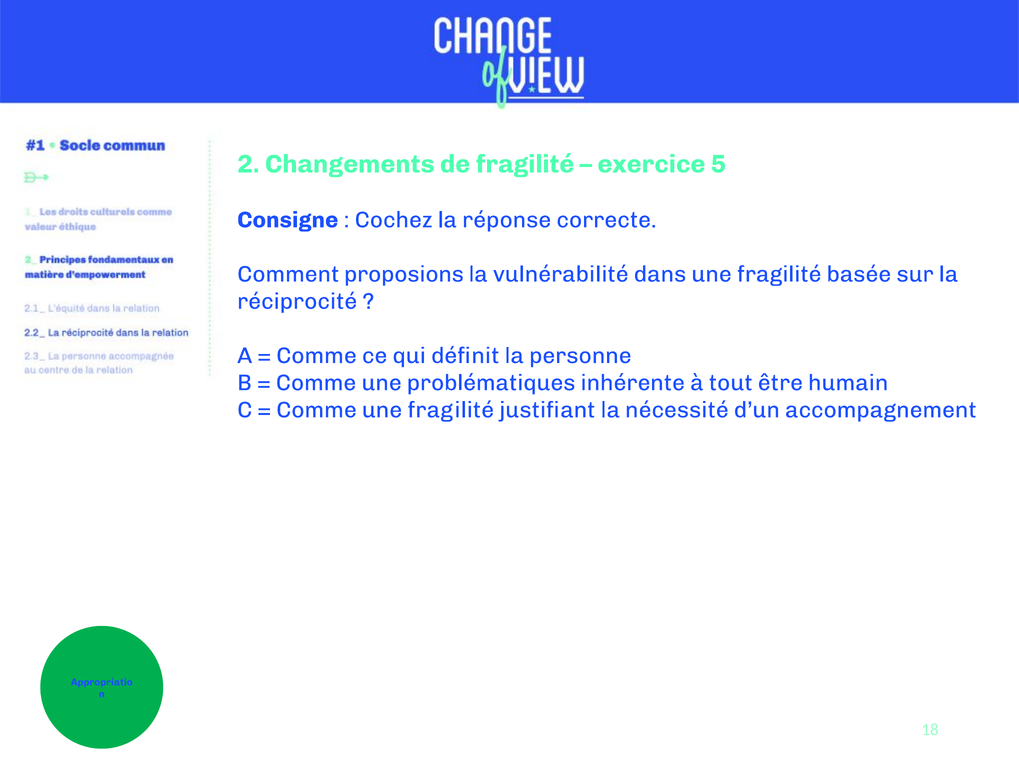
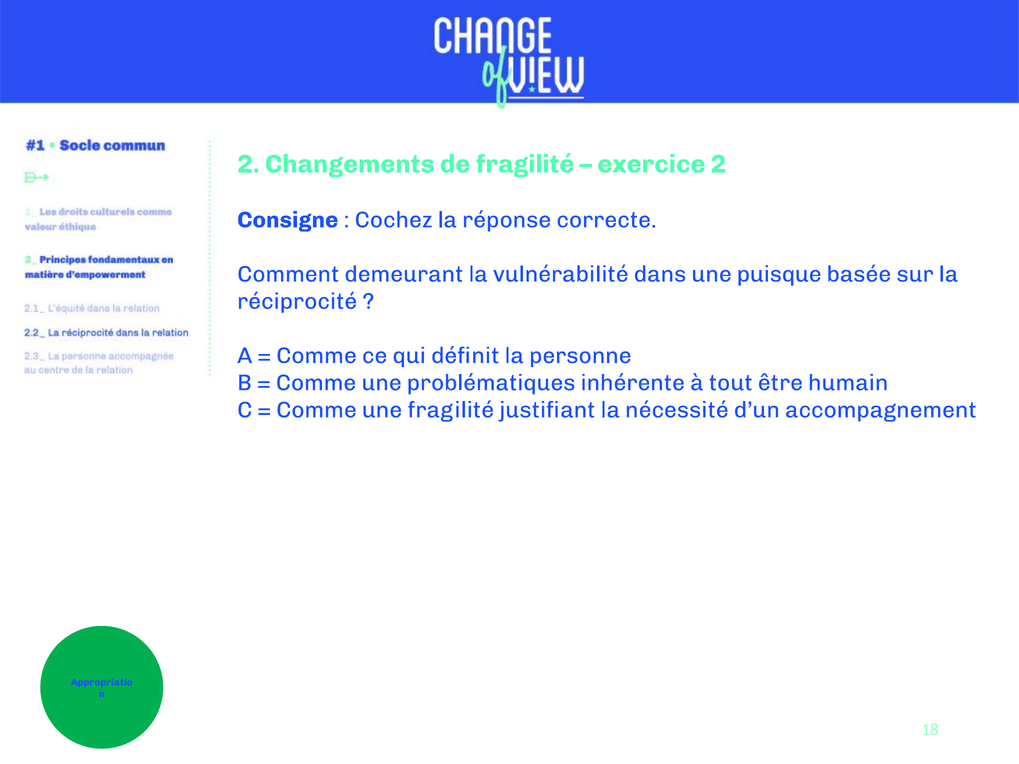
exercice 5: 5 -> 2 (718, 164)
proposions: proposions -> demeurant (404, 274)
dans une fragilité: fragilité -> puisque (779, 274)
